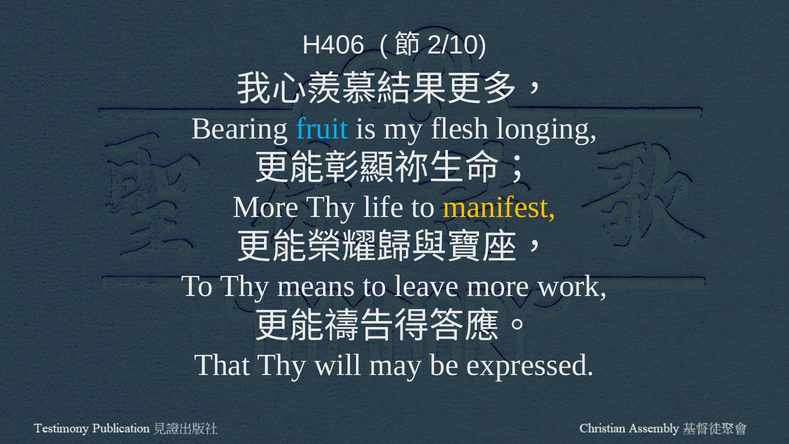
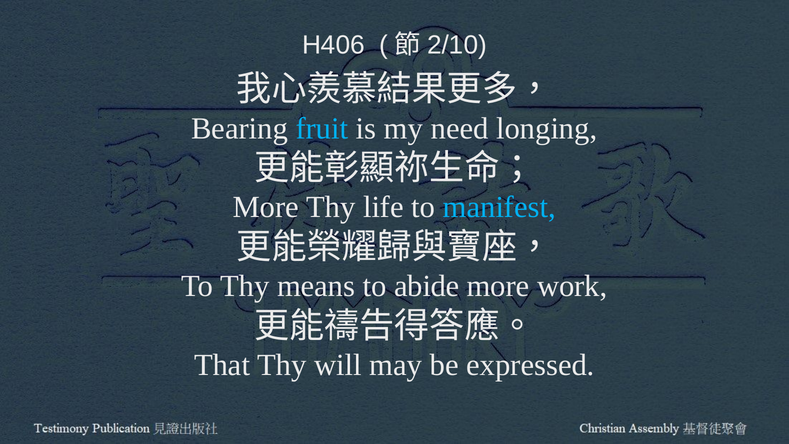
flesh: flesh -> need (460, 128)
manifest colour: yellow -> light blue (499, 207)
leave: leave -> abide (427, 286)
